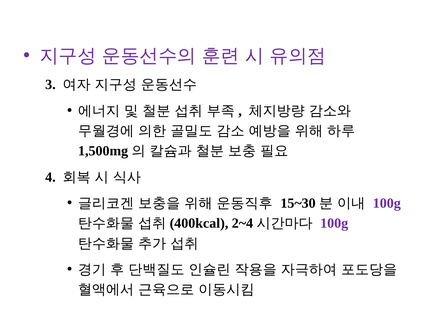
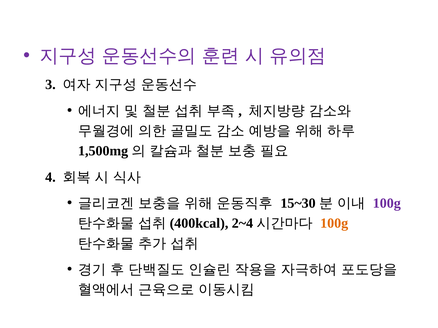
100g colour: purple -> orange (334, 224)
